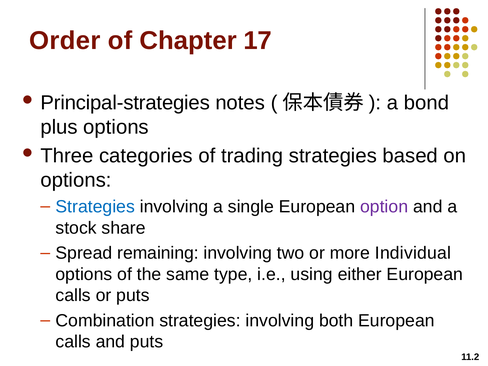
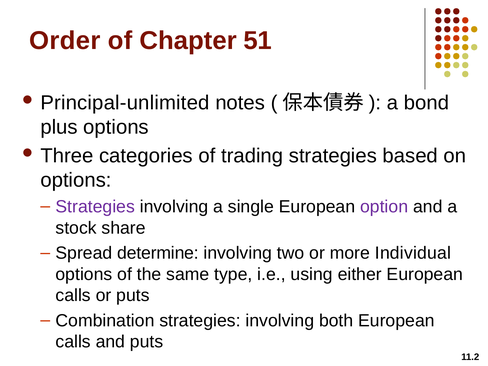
17: 17 -> 51 (258, 41)
Principal-strategies: Principal-strategies -> Principal-unlimited (125, 103)
Strategies colour: blue -> purple (95, 207)
remaining: remaining -> determine (158, 253)
